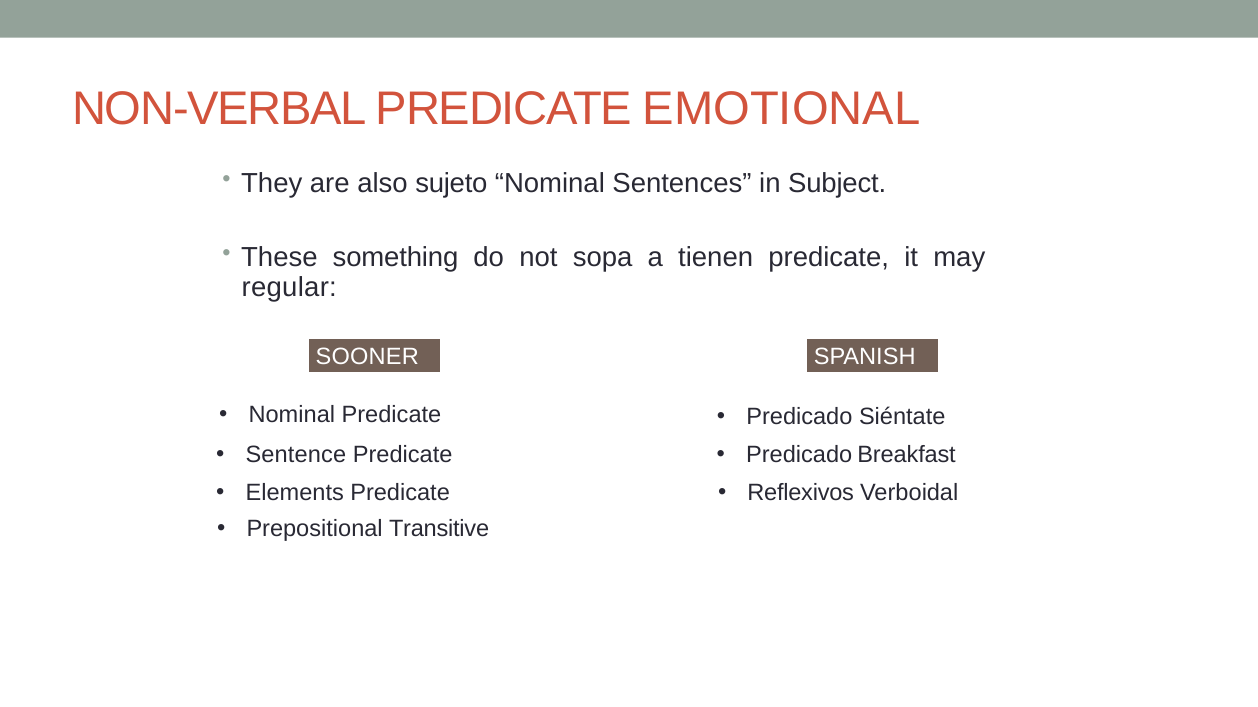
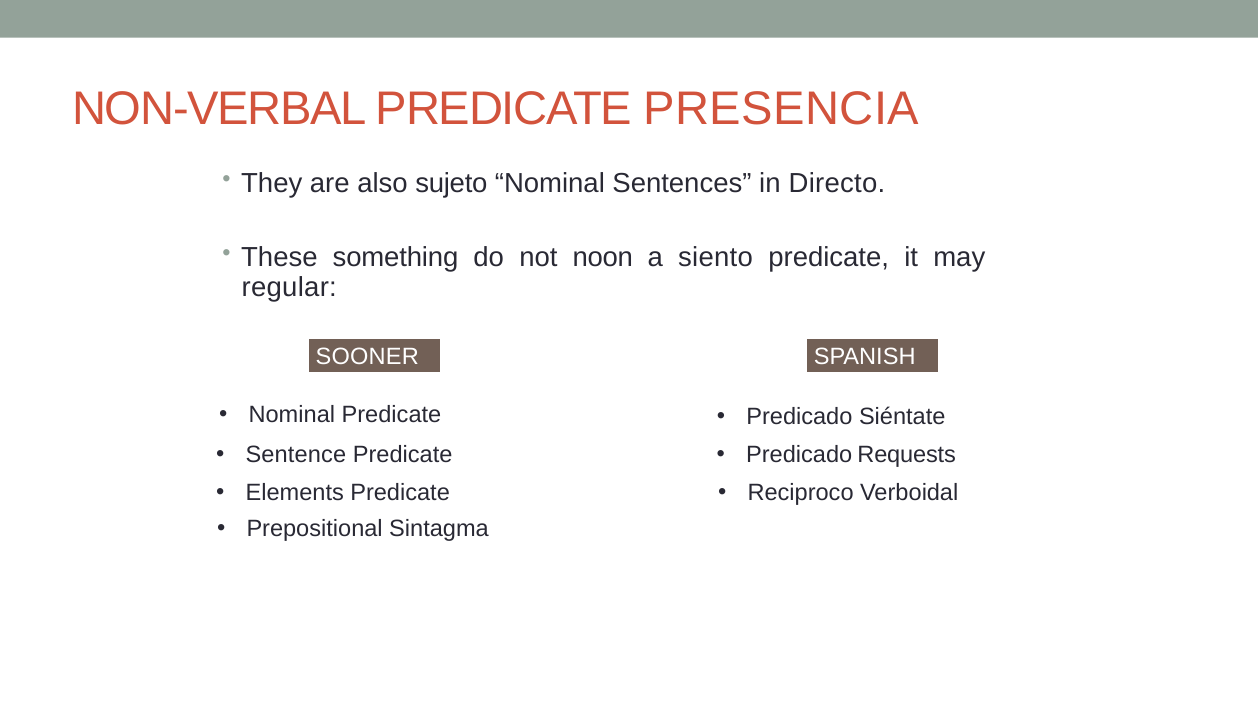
EMOTIONAL: EMOTIONAL -> PRESENCIA (781, 109)
Subject: Subject -> Directo (837, 184)
sopa: sopa -> noon (603, 258)
tienen: tienen -> siento (716, 258)
Breakfast: Breakfast -> Requests (907, 455)
Reflexivos: Reflexivos -> Reciproco (801, 494)
Transitive: Transitive -> Sintagma (439, 529)
